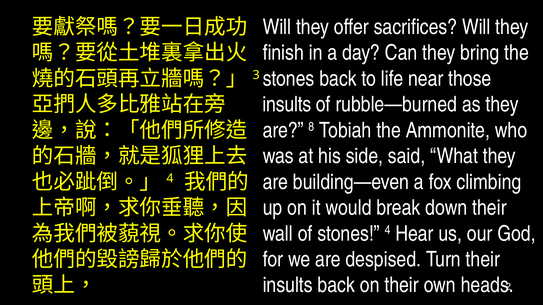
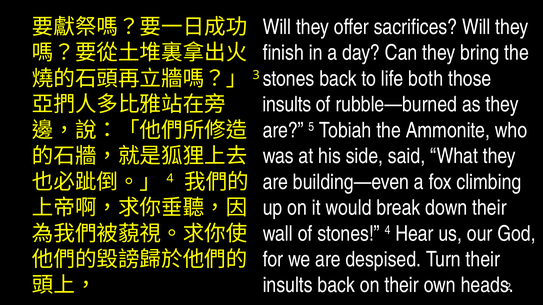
near: near -> both (426, 79)
8: 8 -> 5 (311, 127)
